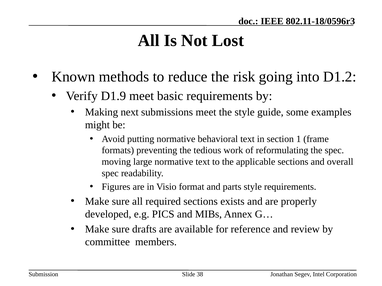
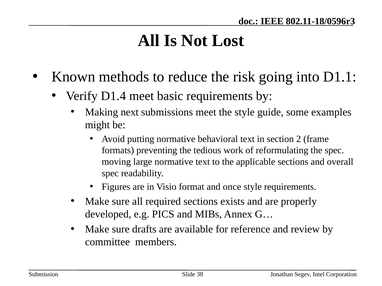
D1.2: D1.2 -> D1.1 (340, 77)
D1.9: D1.9 -> D1.4 (113, 96)
1: 1 -> 2 (299, 139)
parts: parts -> once (232, 187)
